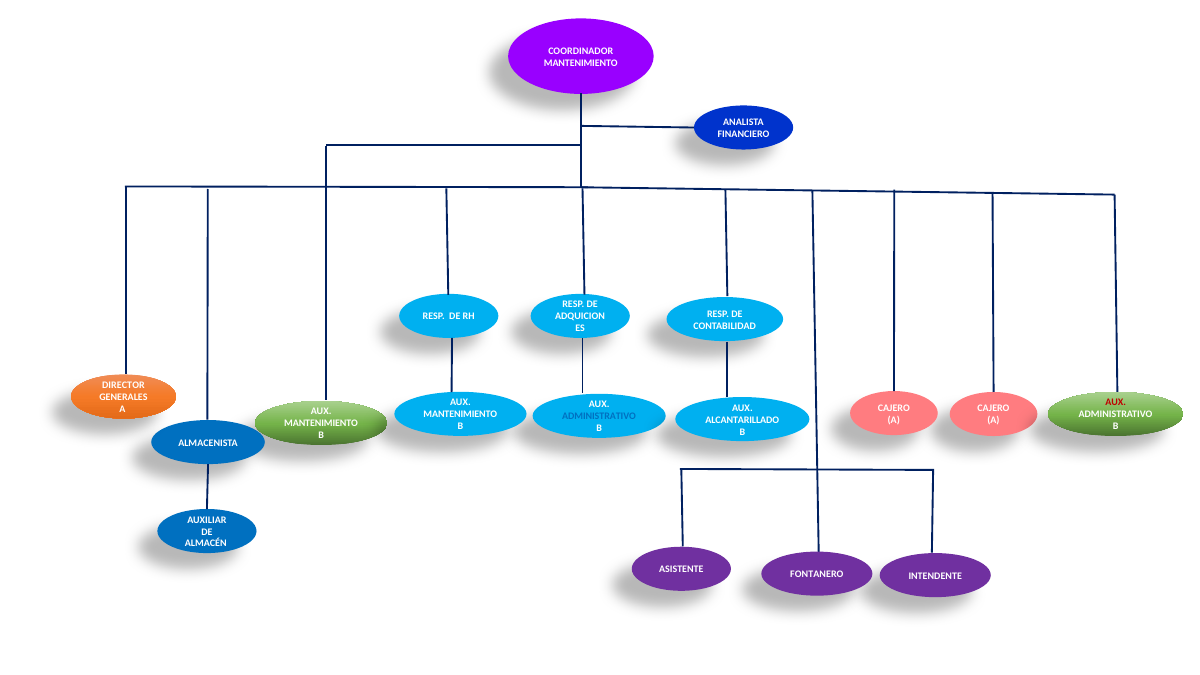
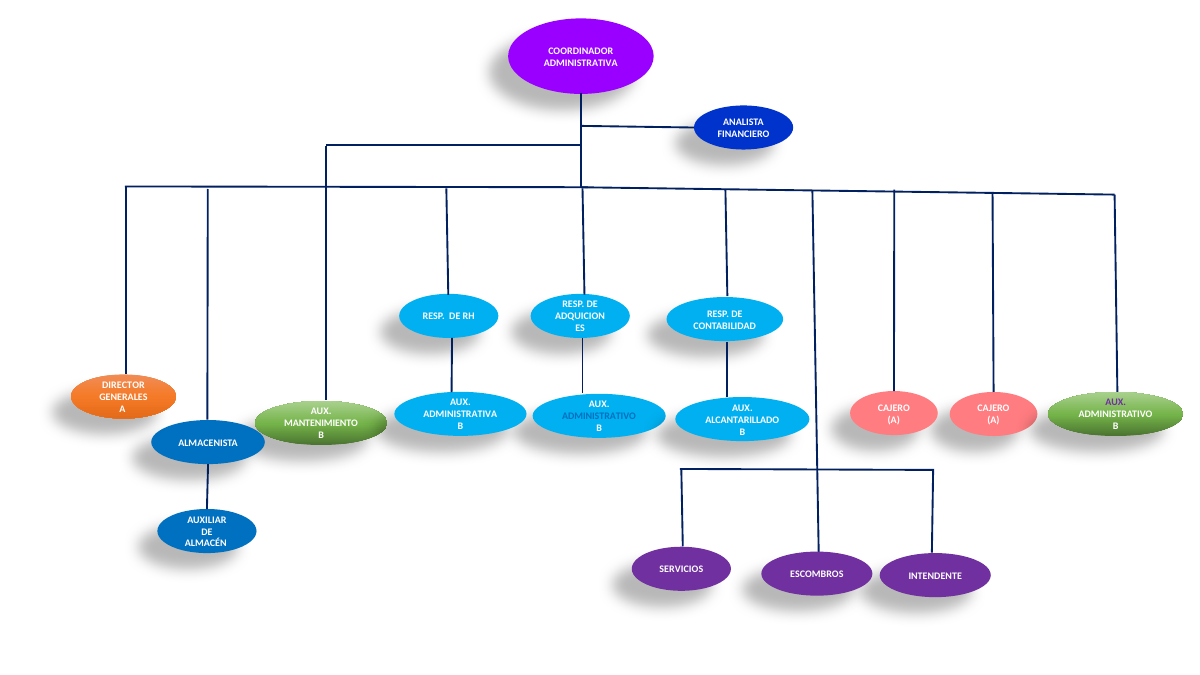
MANTENIMIENTO: MANTENIMIENTO -> ADMINISTRATIVA (581, 63)
AUX colour: red -> purple (1116, 403)
MANTENIMIENTO: MANTENIMIENTO -> ADMINISTRATIVA (460, 415)
ASISTENTE: ASISTENTE -> SERVICIOS (681, 569)
FONTANERO: FONTANERO -> ESCOMBROS (817, 574)
